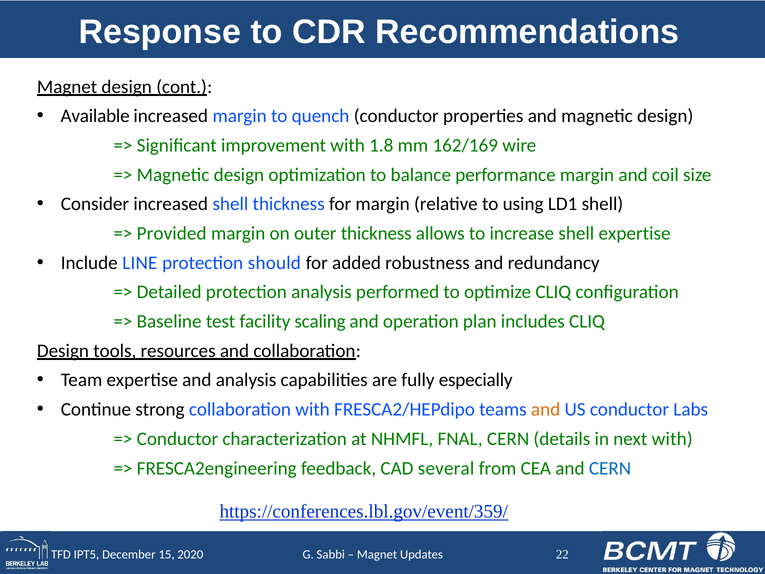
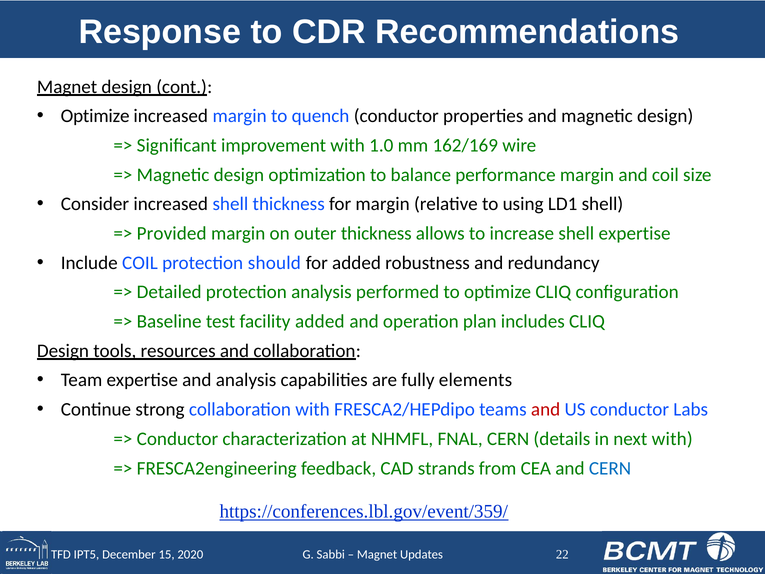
Available: Available -> Optimize (95, 116)
1.8: 1.8 -> 1.0 (381, 145)
Include LINE: LINE -> COIL (140, 263)
facility scaling: scaling -> added (320, 321)
especially: especially -> elements (475, 380)
and colour: orange -> red (546, 409)
several: several -> strands (446, 468)
